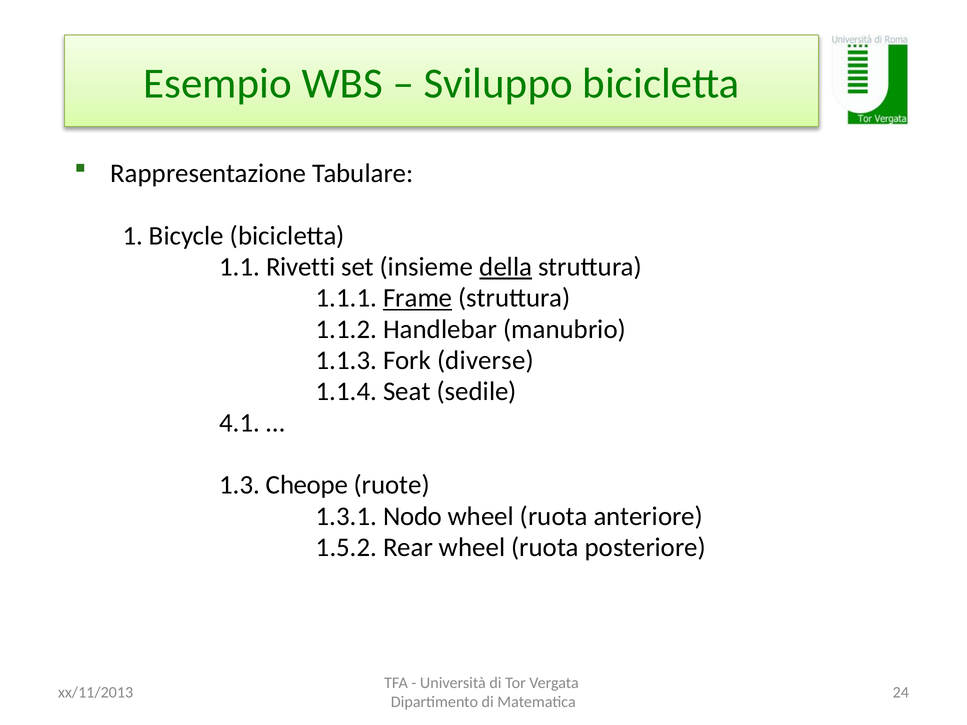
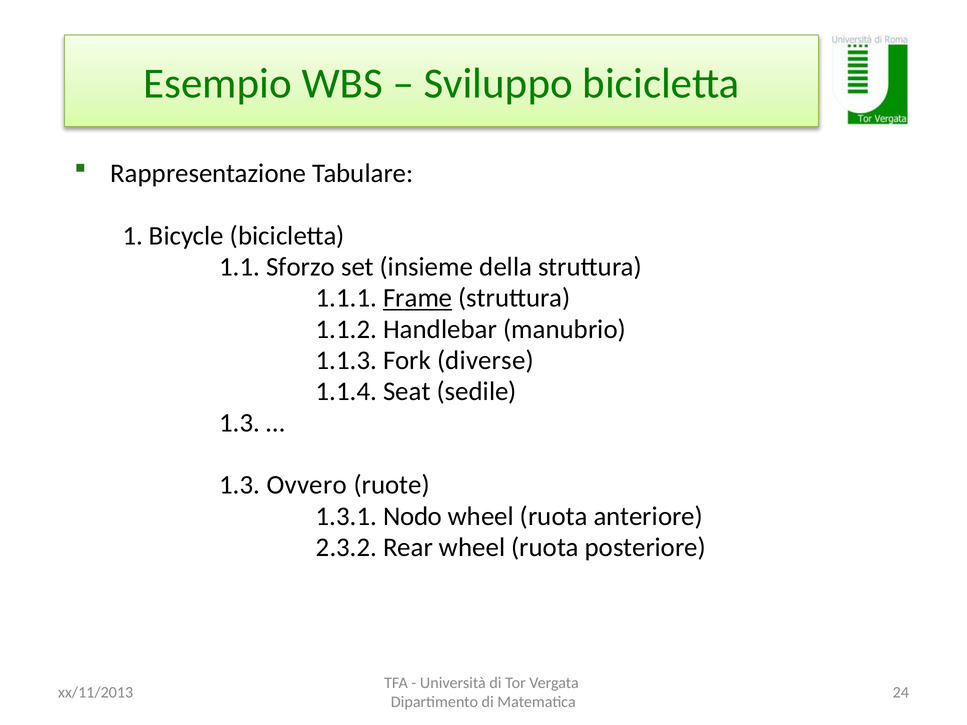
Rivetti: Rivetti -> Sforzo (301, 267)
della underline: present -> none (506, 267)
4.1: 4.1 -> 1.3 (240, 423)
Cheope: Cheope -> Ovvero (307, 485)
1.5.2: 1.5.2 -> 2.3.2 (347, 548)
